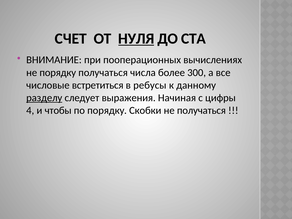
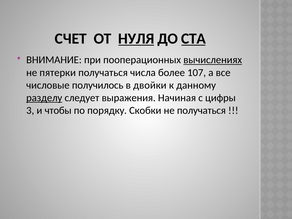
СТА underline: none -> present (194, 39)
вычислениях underline: none -> present (213, 60)
не порядку: порядку -> пятерки (58, 73)
300: 300 -> 107 (197, 73)
встретиться: встретиться -> получилось (98, 85)
ребусы: ребусы -> двойки (150, 85)
4: 4 -> 3 (30, 110)
